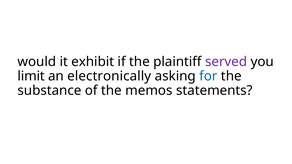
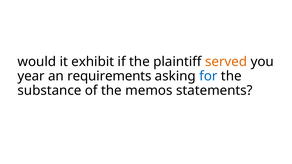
served colour: purple -> orange (226, 62)
limit: limit -> year (31, 76)
electronically: electronically -> requirements (109, 76)
